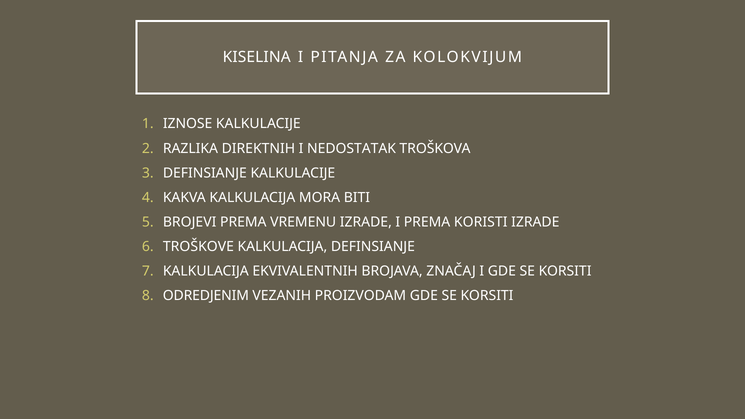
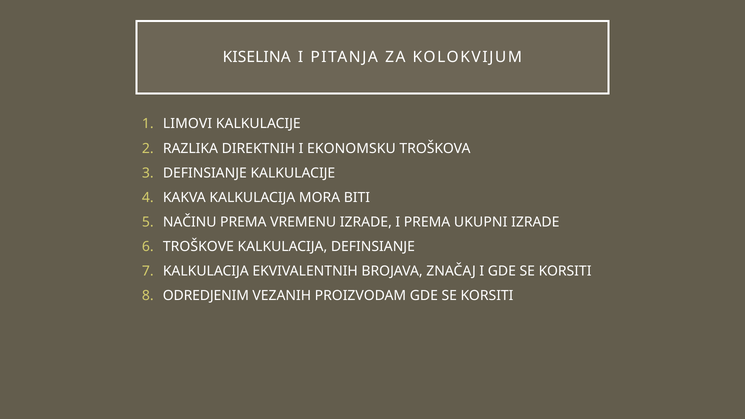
IZNOSE: IZNOSE -> LIMOVI (188, 124)
NEDOSTATAK: NEDOSTATAK -> EKONOMSKU (351, 148)
BROJEVI: BROJEVI -> NAČINU (190, 222)
KORISTI: KORISTI -> UKUPNI (481, 222)
